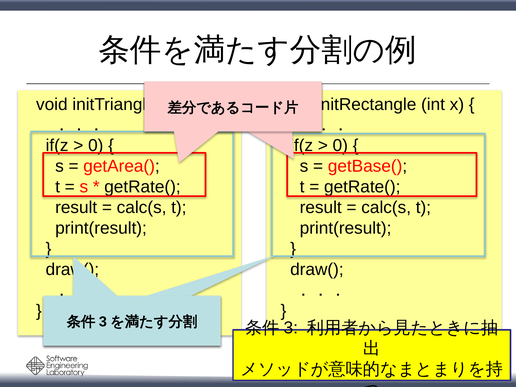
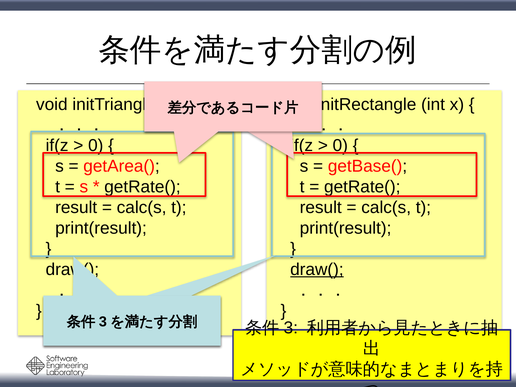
draw( underline: none -> present (317, 269)
